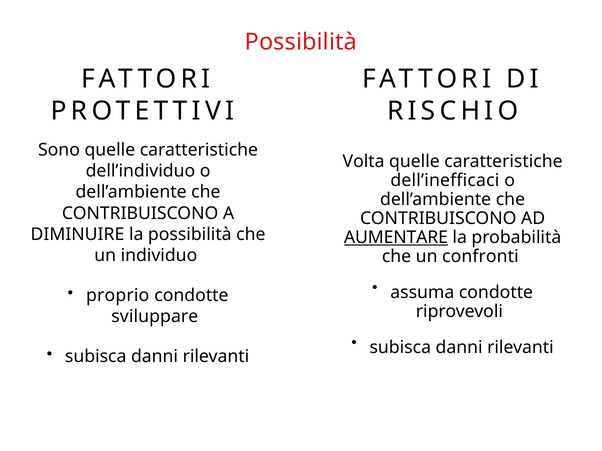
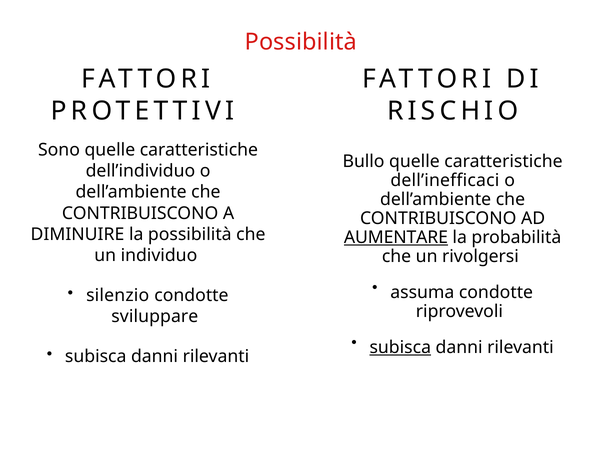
Volta: Volta -> Bullo (364, 162)
confronti: confronti -> rivolgersi (480, 257)
proprio: proprio -> silenzio (118, 296)
subisca underline: none -> present (400, 348)
